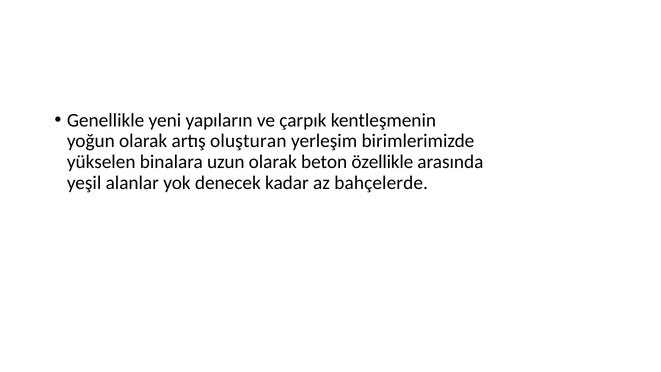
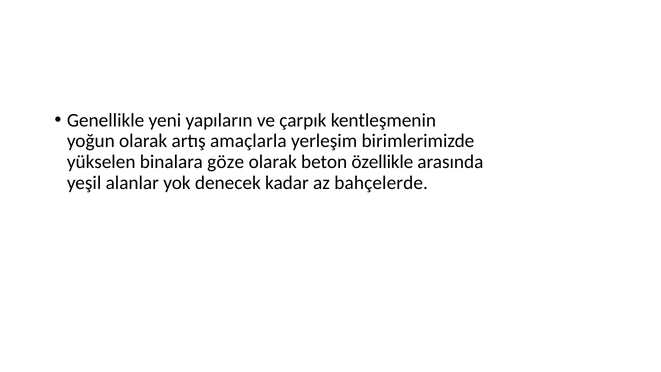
oluşturan: oluşturan -> amaçlarla (248, 141)
uzun: uzun -> göze (226, 162)
